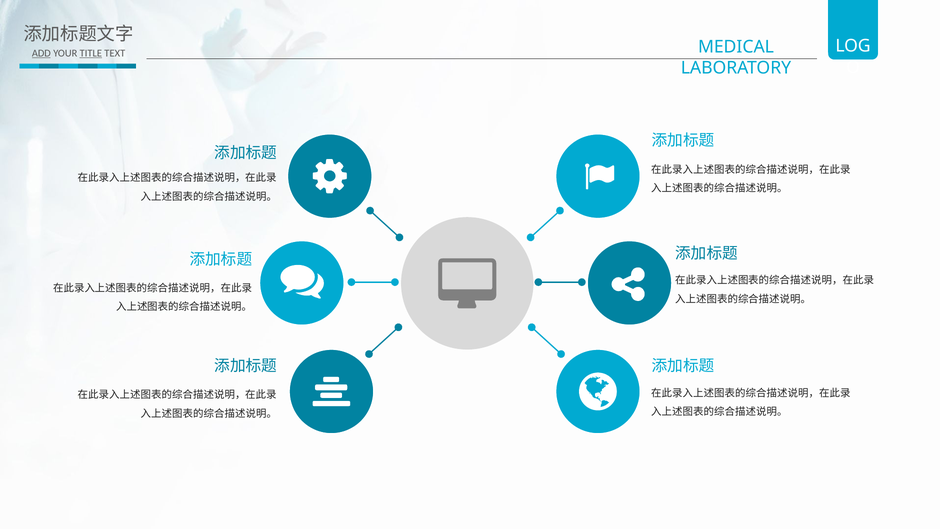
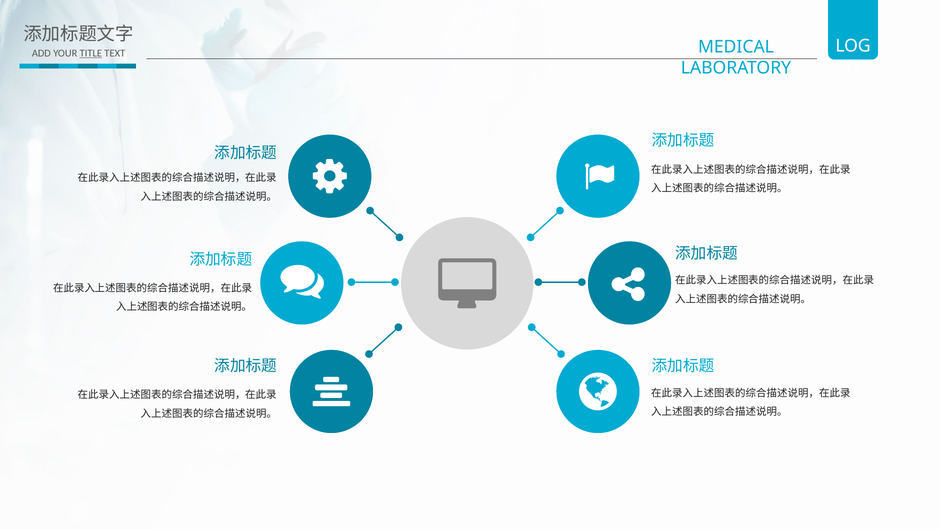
ADD underline: present -> none (41, 53)
